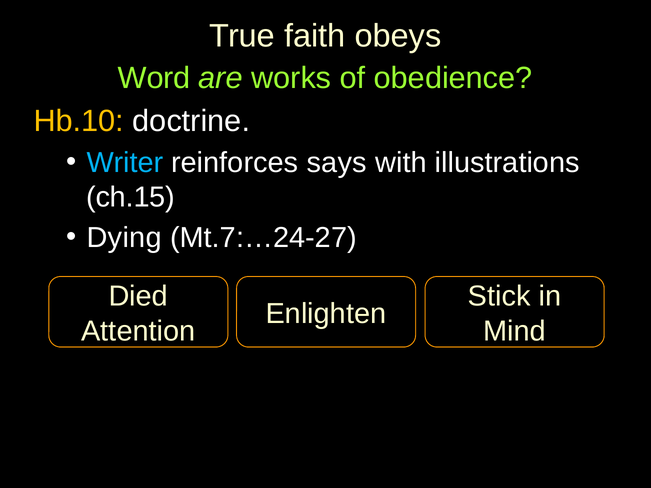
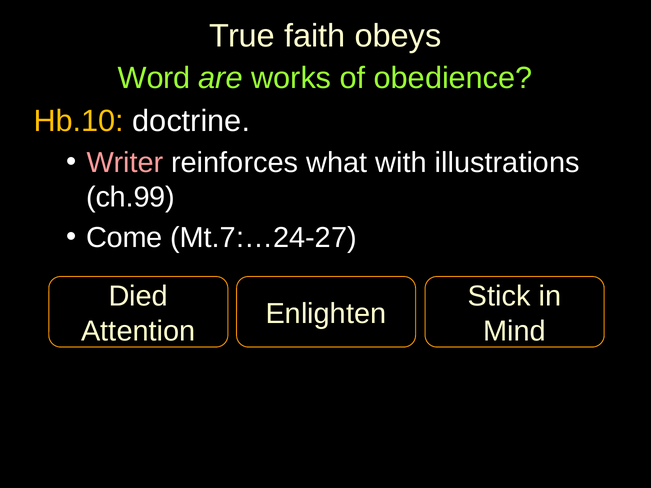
Writer colour: light blue -> pink (125, 163)
says: says -> what (337, 163)
ch.15: ch.15 -> ch.99 (131, 197)
Dying: Dying -> Come (124, 238)
